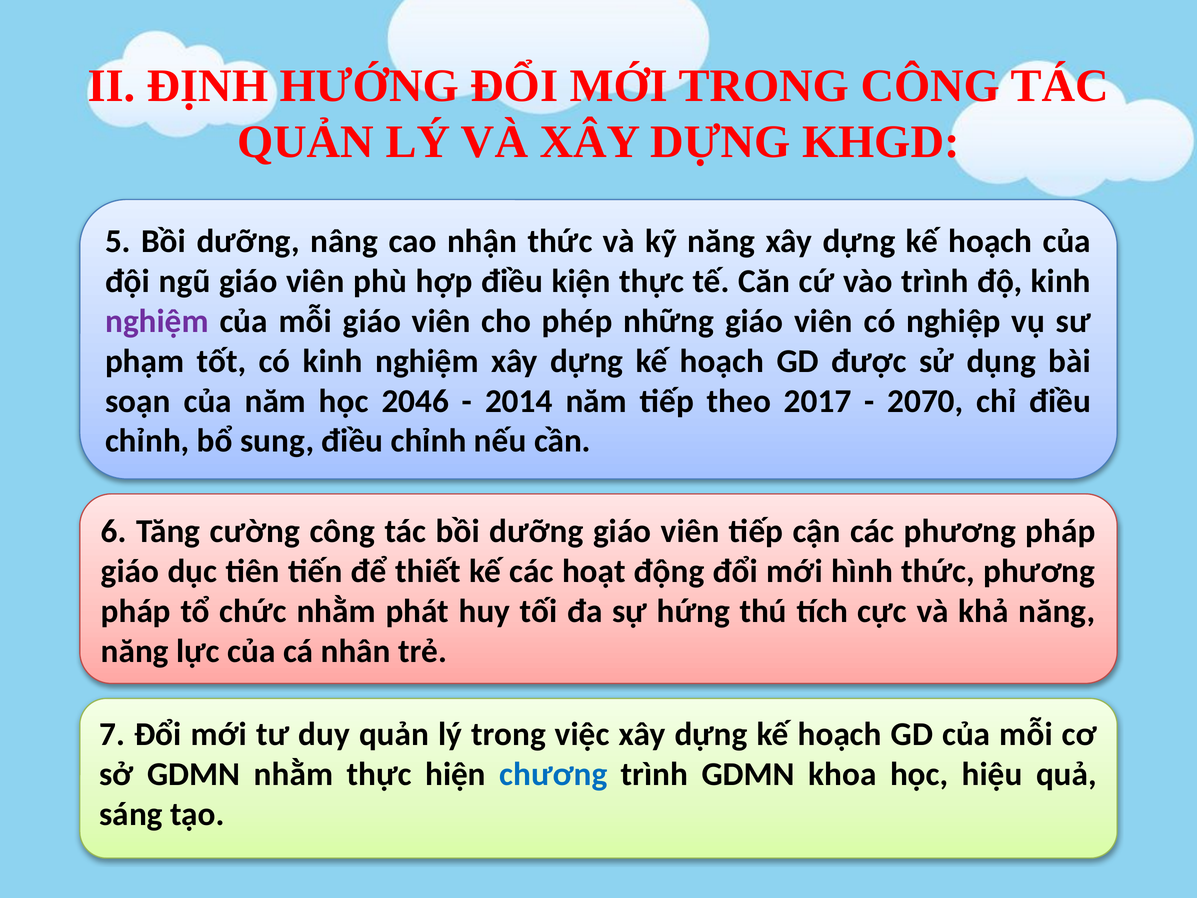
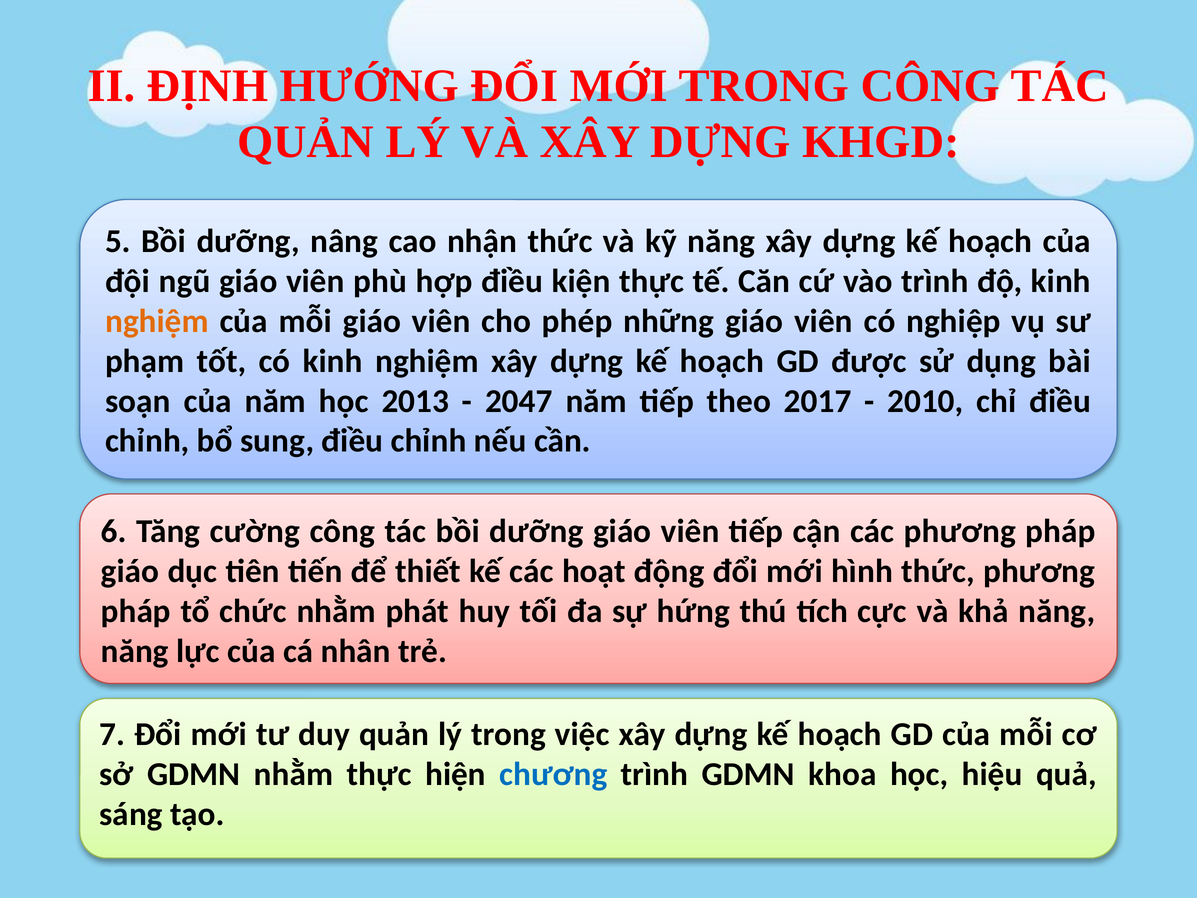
nghiệm colour: purple -> orange (157, 321)
2046: 2046 -> 2013 (415, 401)
2014: 2014 -> 2047 (519, 401)
2070: 2070 -> 2010 (925, 401)
